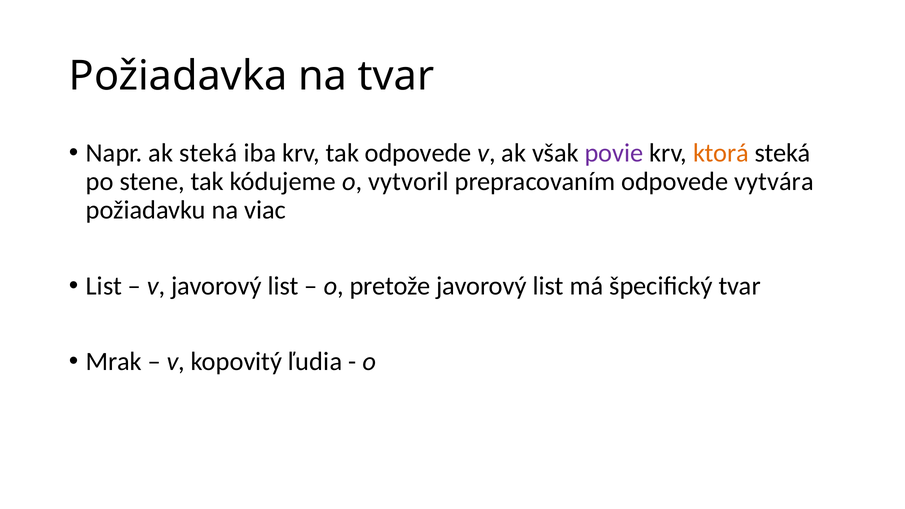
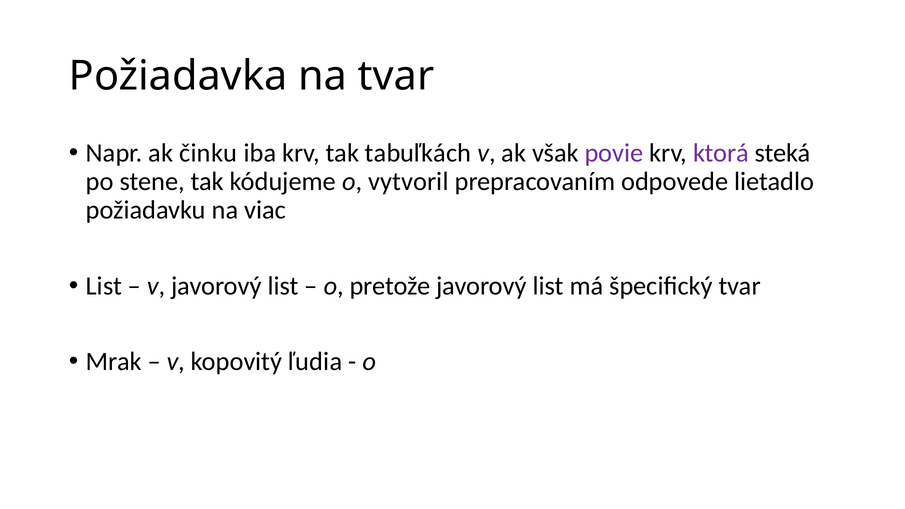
ak steká: steká -> činku (208, 153)
tak odpovede: odpovede -> tabuľkách (418, 153)
ktorá colour: orange -> purple (721, 153)
vytvára: vytvára -> lietadlo (774, 182)
